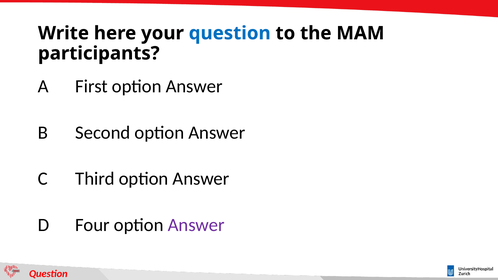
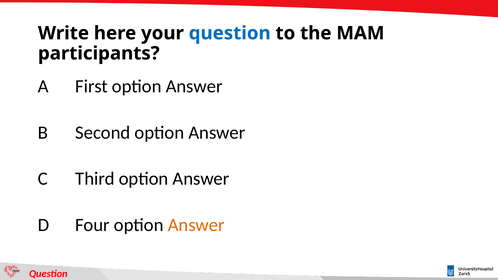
Answer colour: purple -> orange (196, 225)
